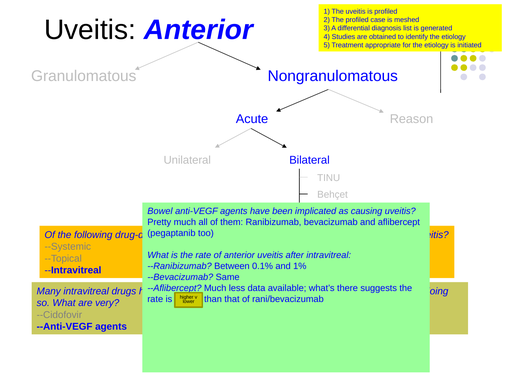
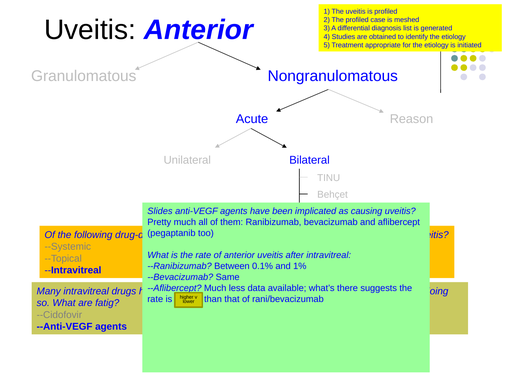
Bowel: Bowel -> Slides (160, 211)
very: very -> fatig (107, 303)
